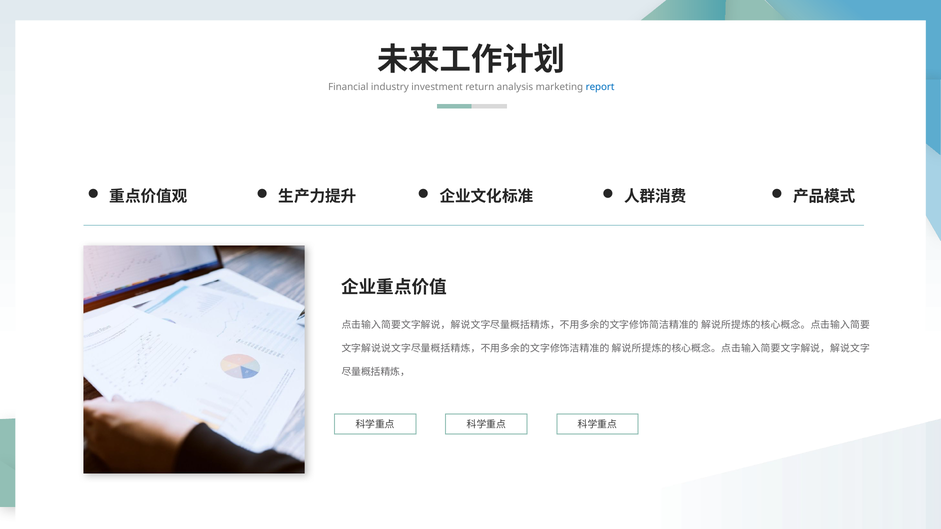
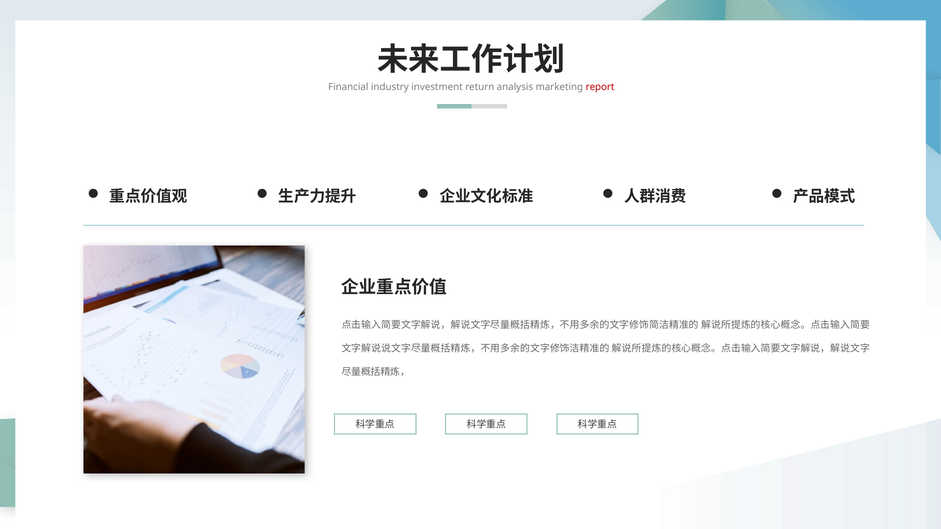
report colour: blue -> red (600, 87)
